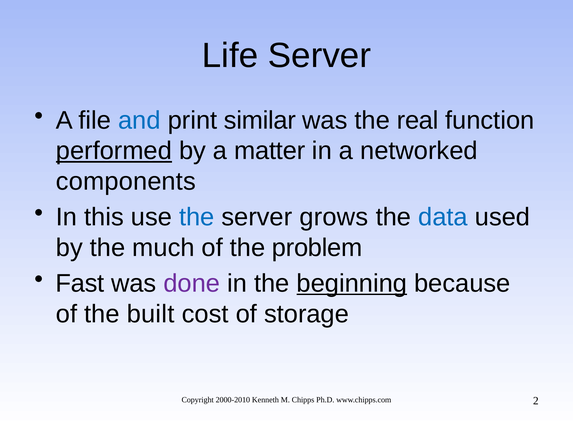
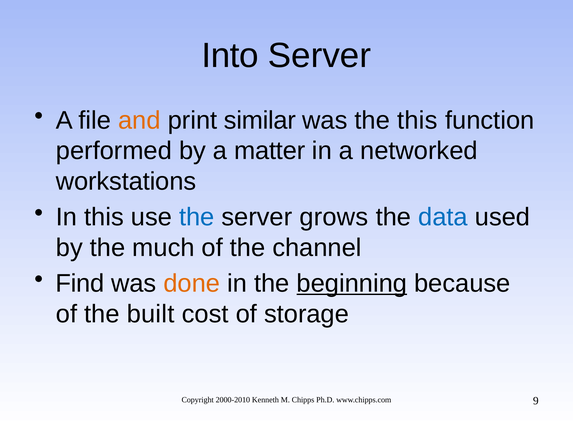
Life: Life -> Into (230, 55)
and colour: blue -> orange (139, 120)
the real: real -> this (417, 120)
performed underline: present -> none (114, 151)
components: components -> workstations (126, 181)
problem: problem -> channel (317, 248)
Fast: Fast -> Find (80, 283)
done colour: purple -> orange (192, 283)
2: 2 -> 9 (536, 401)
